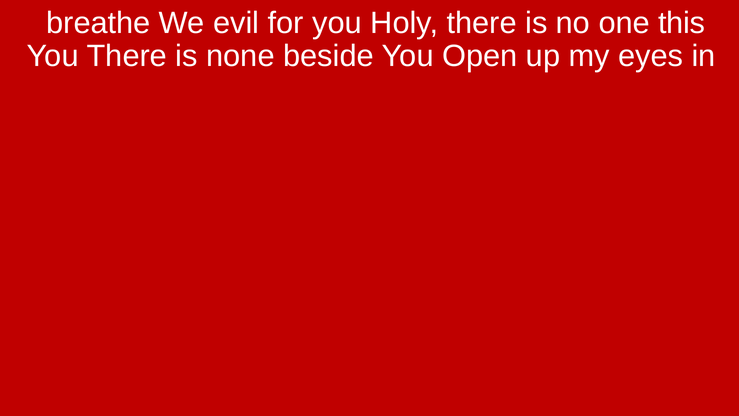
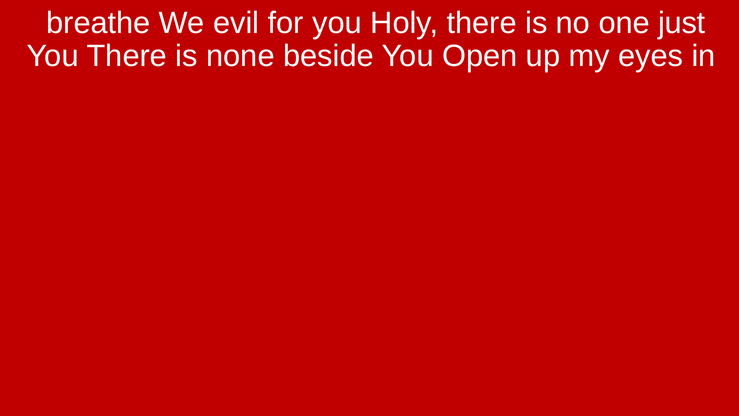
this: this -> just (682, 23)
